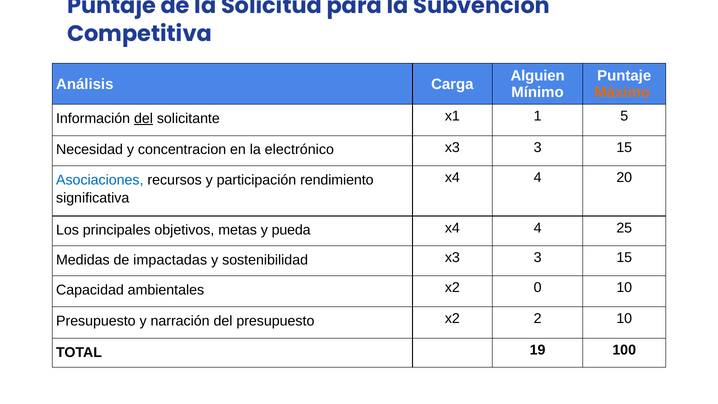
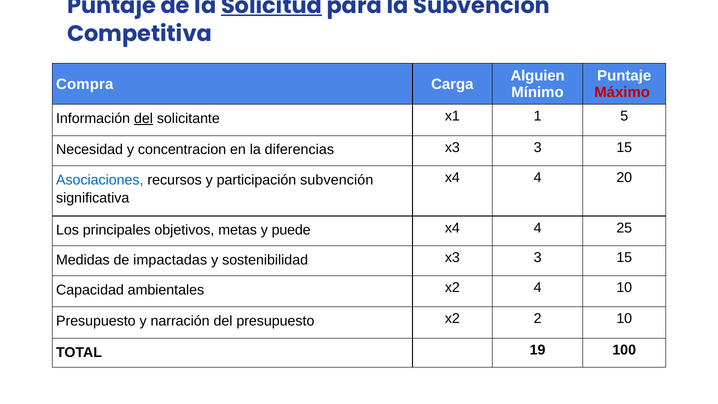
Solicitud underline: none -> present (272, 6)
Análisis: Análisis -> Compra (85, 84)
Máximo colour: orange -> red (622, 92)
electrónico: electrónico -> diferencias (299, 150)
participación rendimiento: rendimiento -> subvención (337, 180)
pueda: pueda -> puede (291, 230)
x2 0: 0 -> 4 (538, 287)
